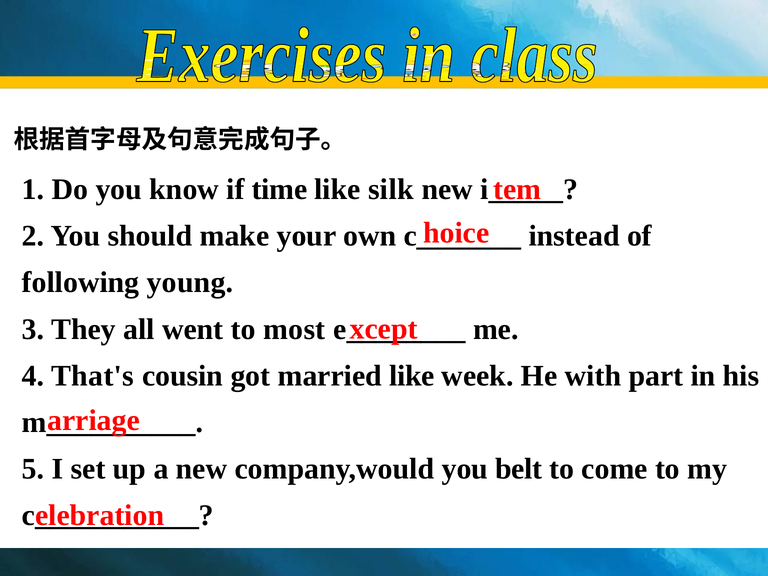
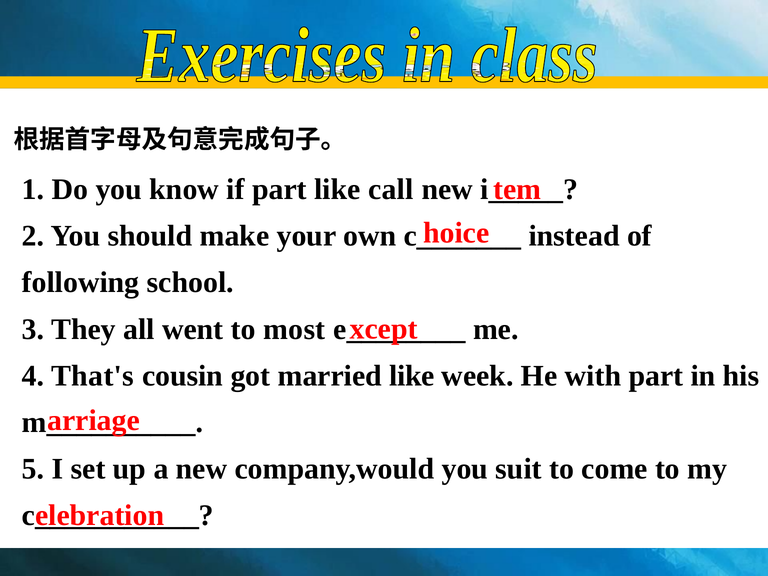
if time: time -> part (279, 189)
silk: silk -> call (391, 189)
young: young -> school (190, 283)
belt: belt -> suit (519, 469)
